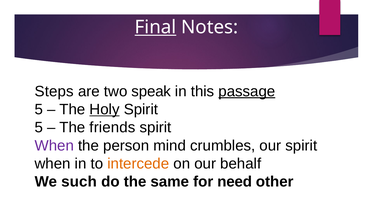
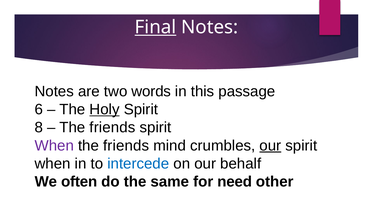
Steps: Steps -> Notes (54, 91)
speak: speak -> words (151, 91)
passage underline: present -> none (247, 91)
5: 5 -> 6 (39, 109)
5: 5 -> 8 (39, 127)
person: person -> friends (126, 145)
our underline: none -> present (270, 145)
intercede colour: orange -> blue (138, 163)
such: such -> often (79, 182)
